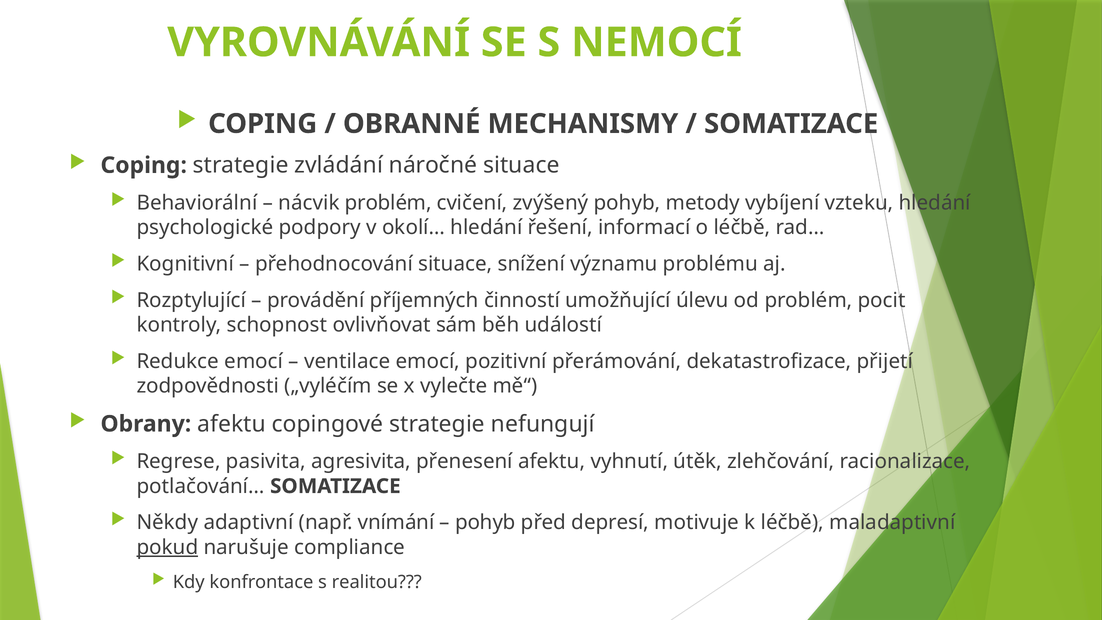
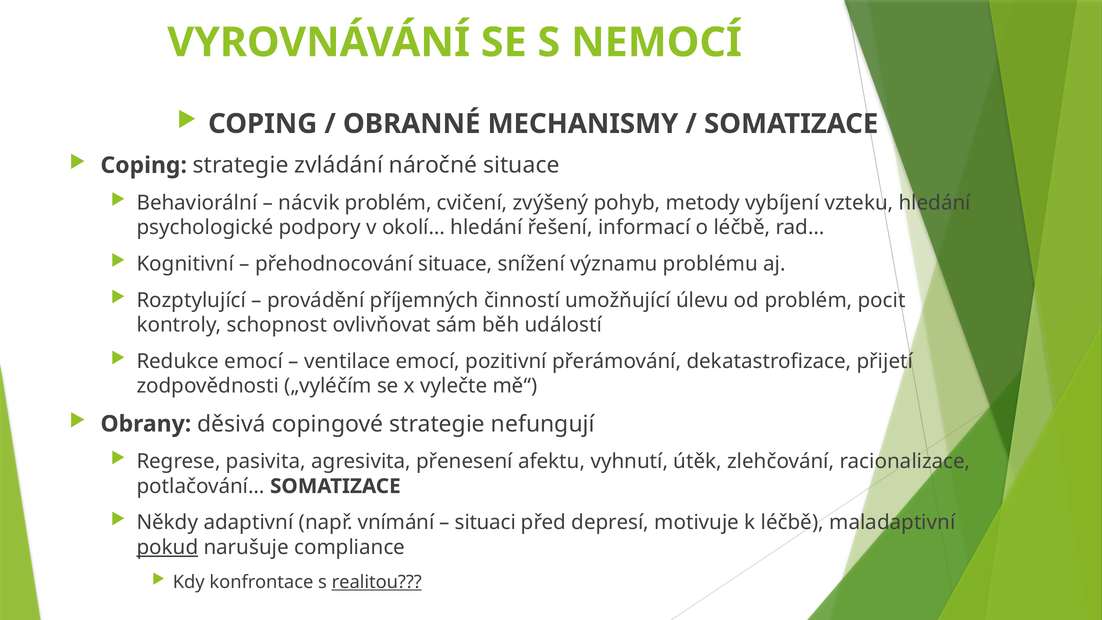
Obrany afektu: afektu -> děsivá (232, 424)
pohyb: pohyb -> situaci (485, 522)
realitou underline: none -> present (377, 582)
